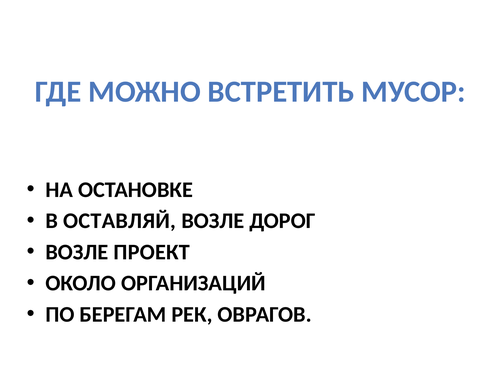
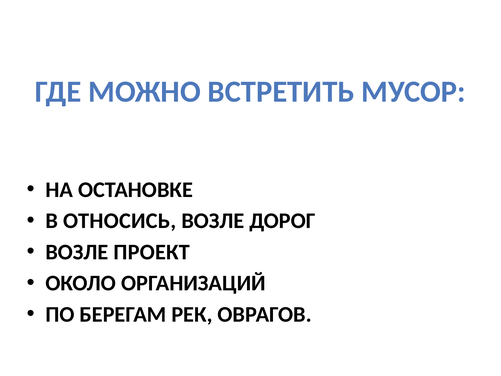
ОСТАВЛЯЙ: ОСТАВЛЯЙ -> ОТНОСИСЬ (120, 221)
